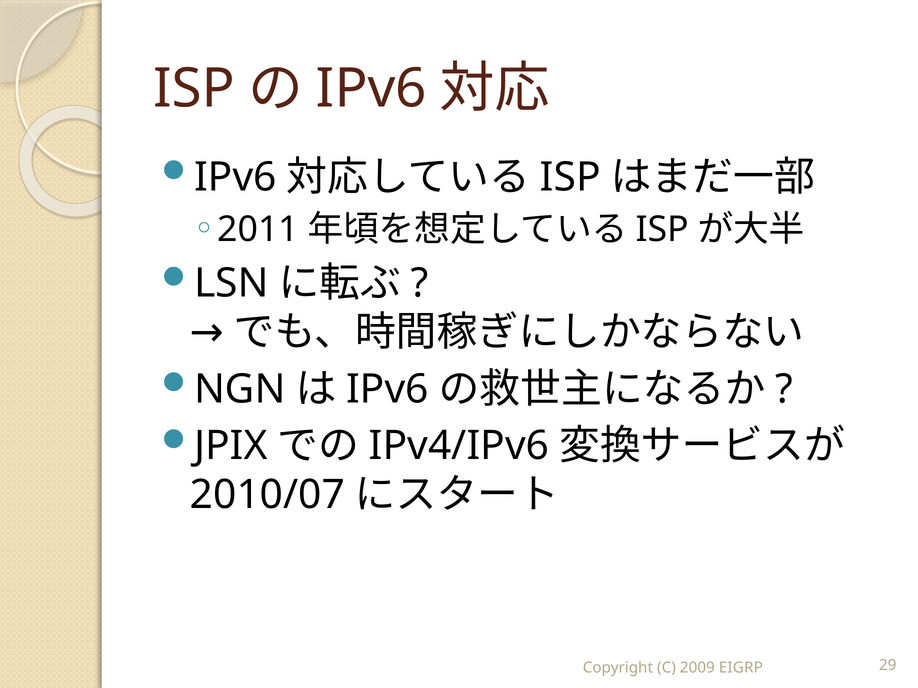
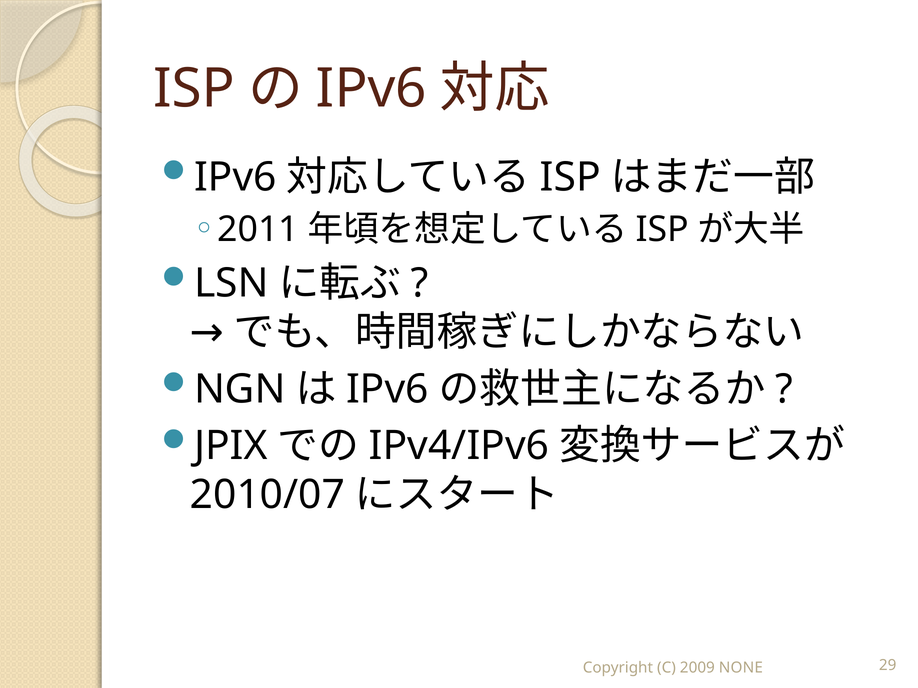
EIGRP: EIGRP -> NONE (741, 668)
